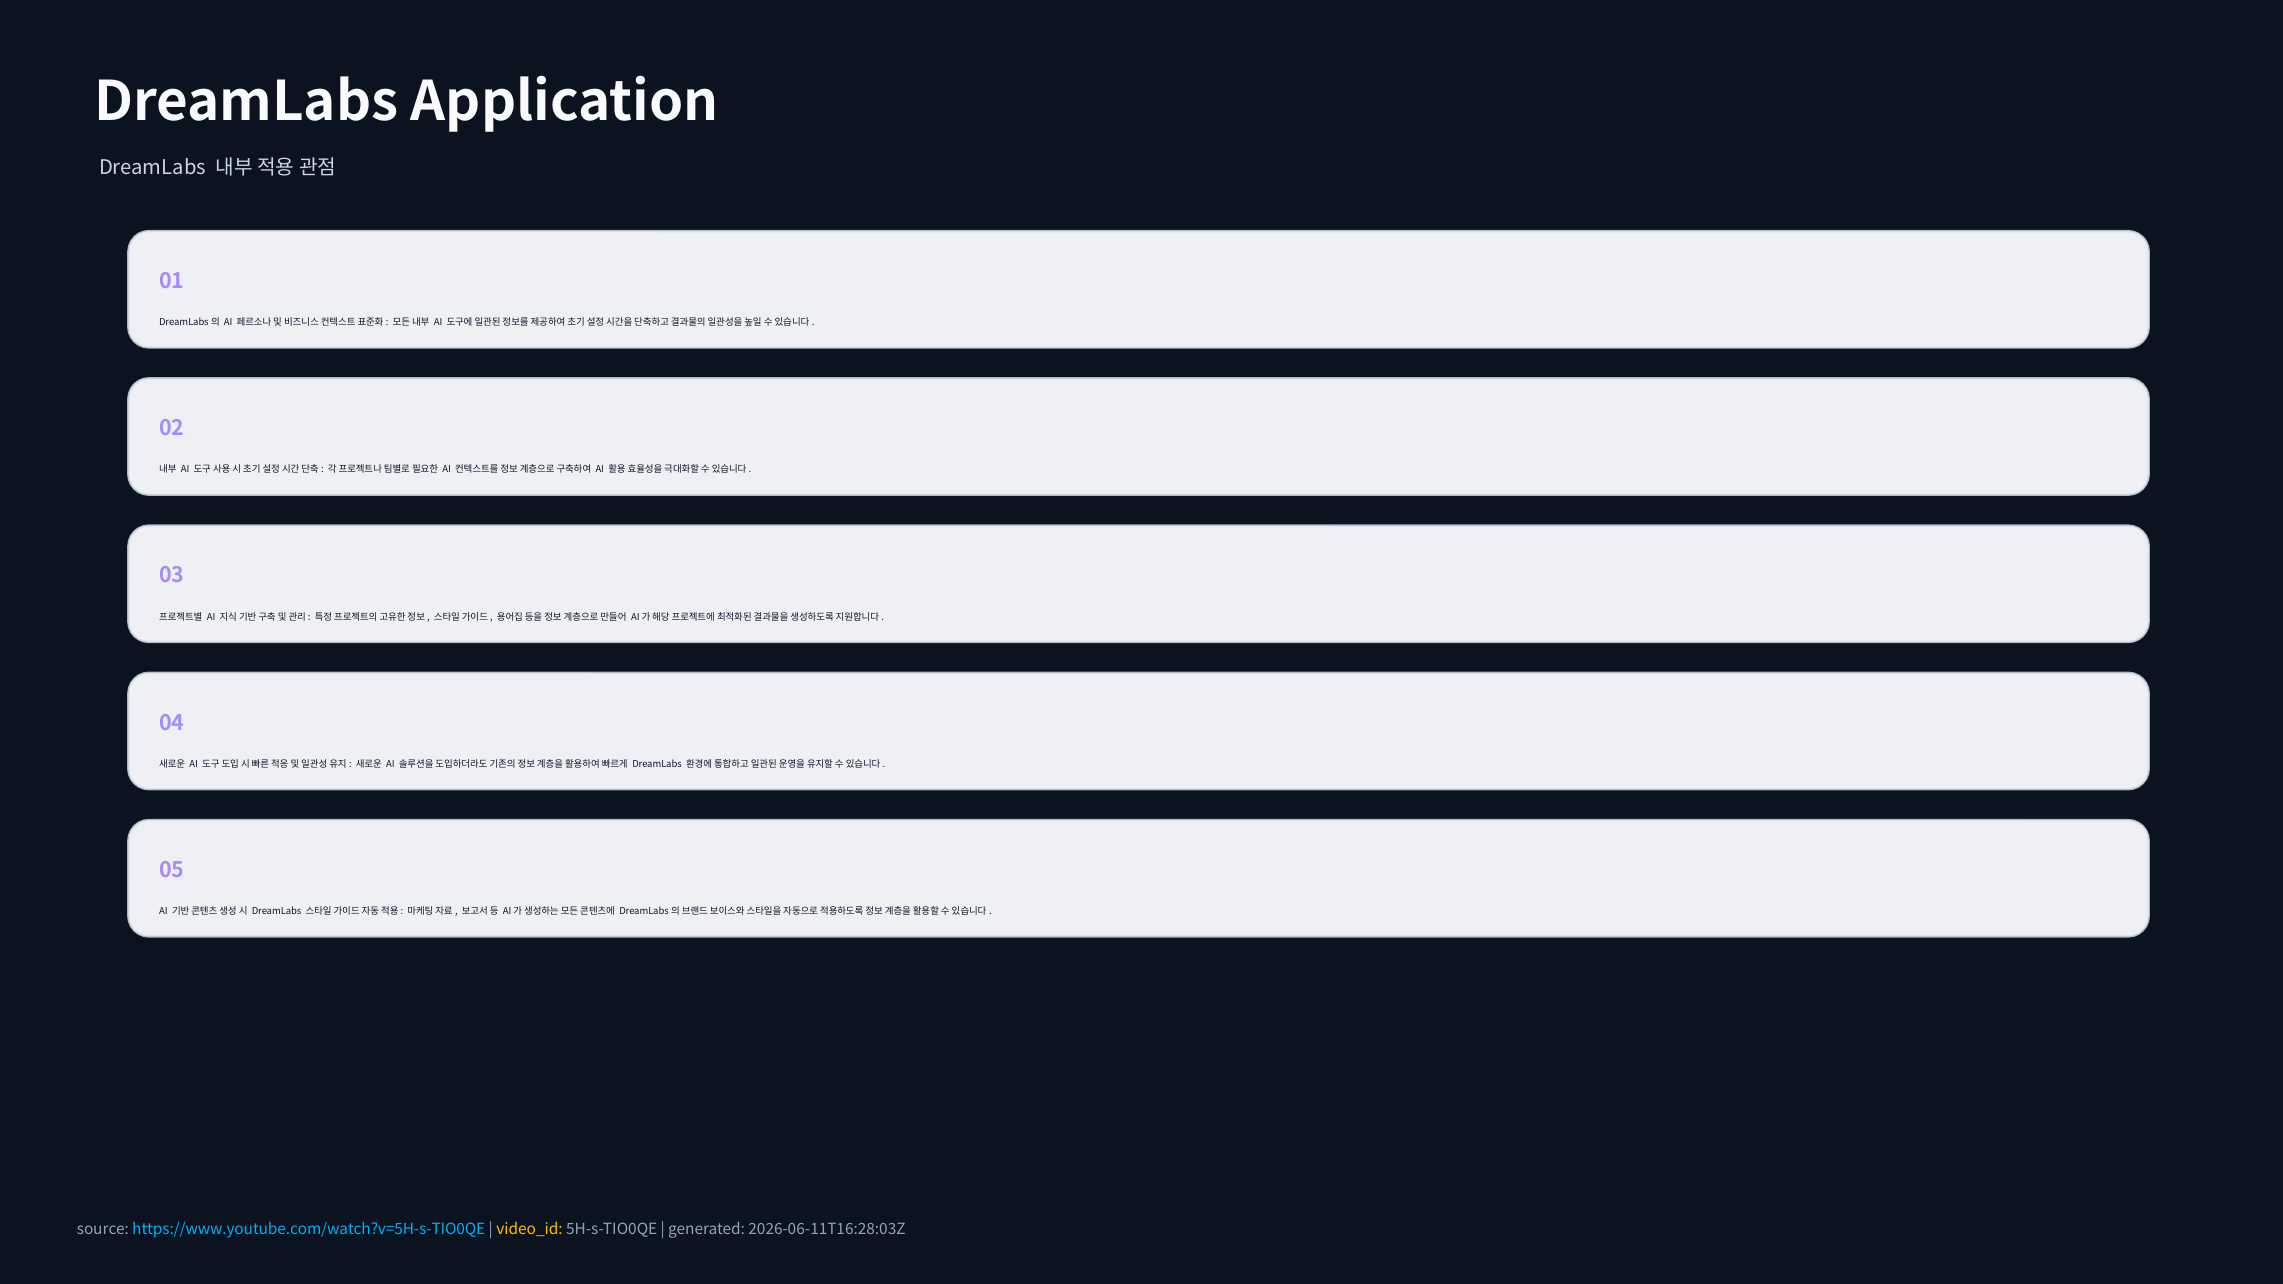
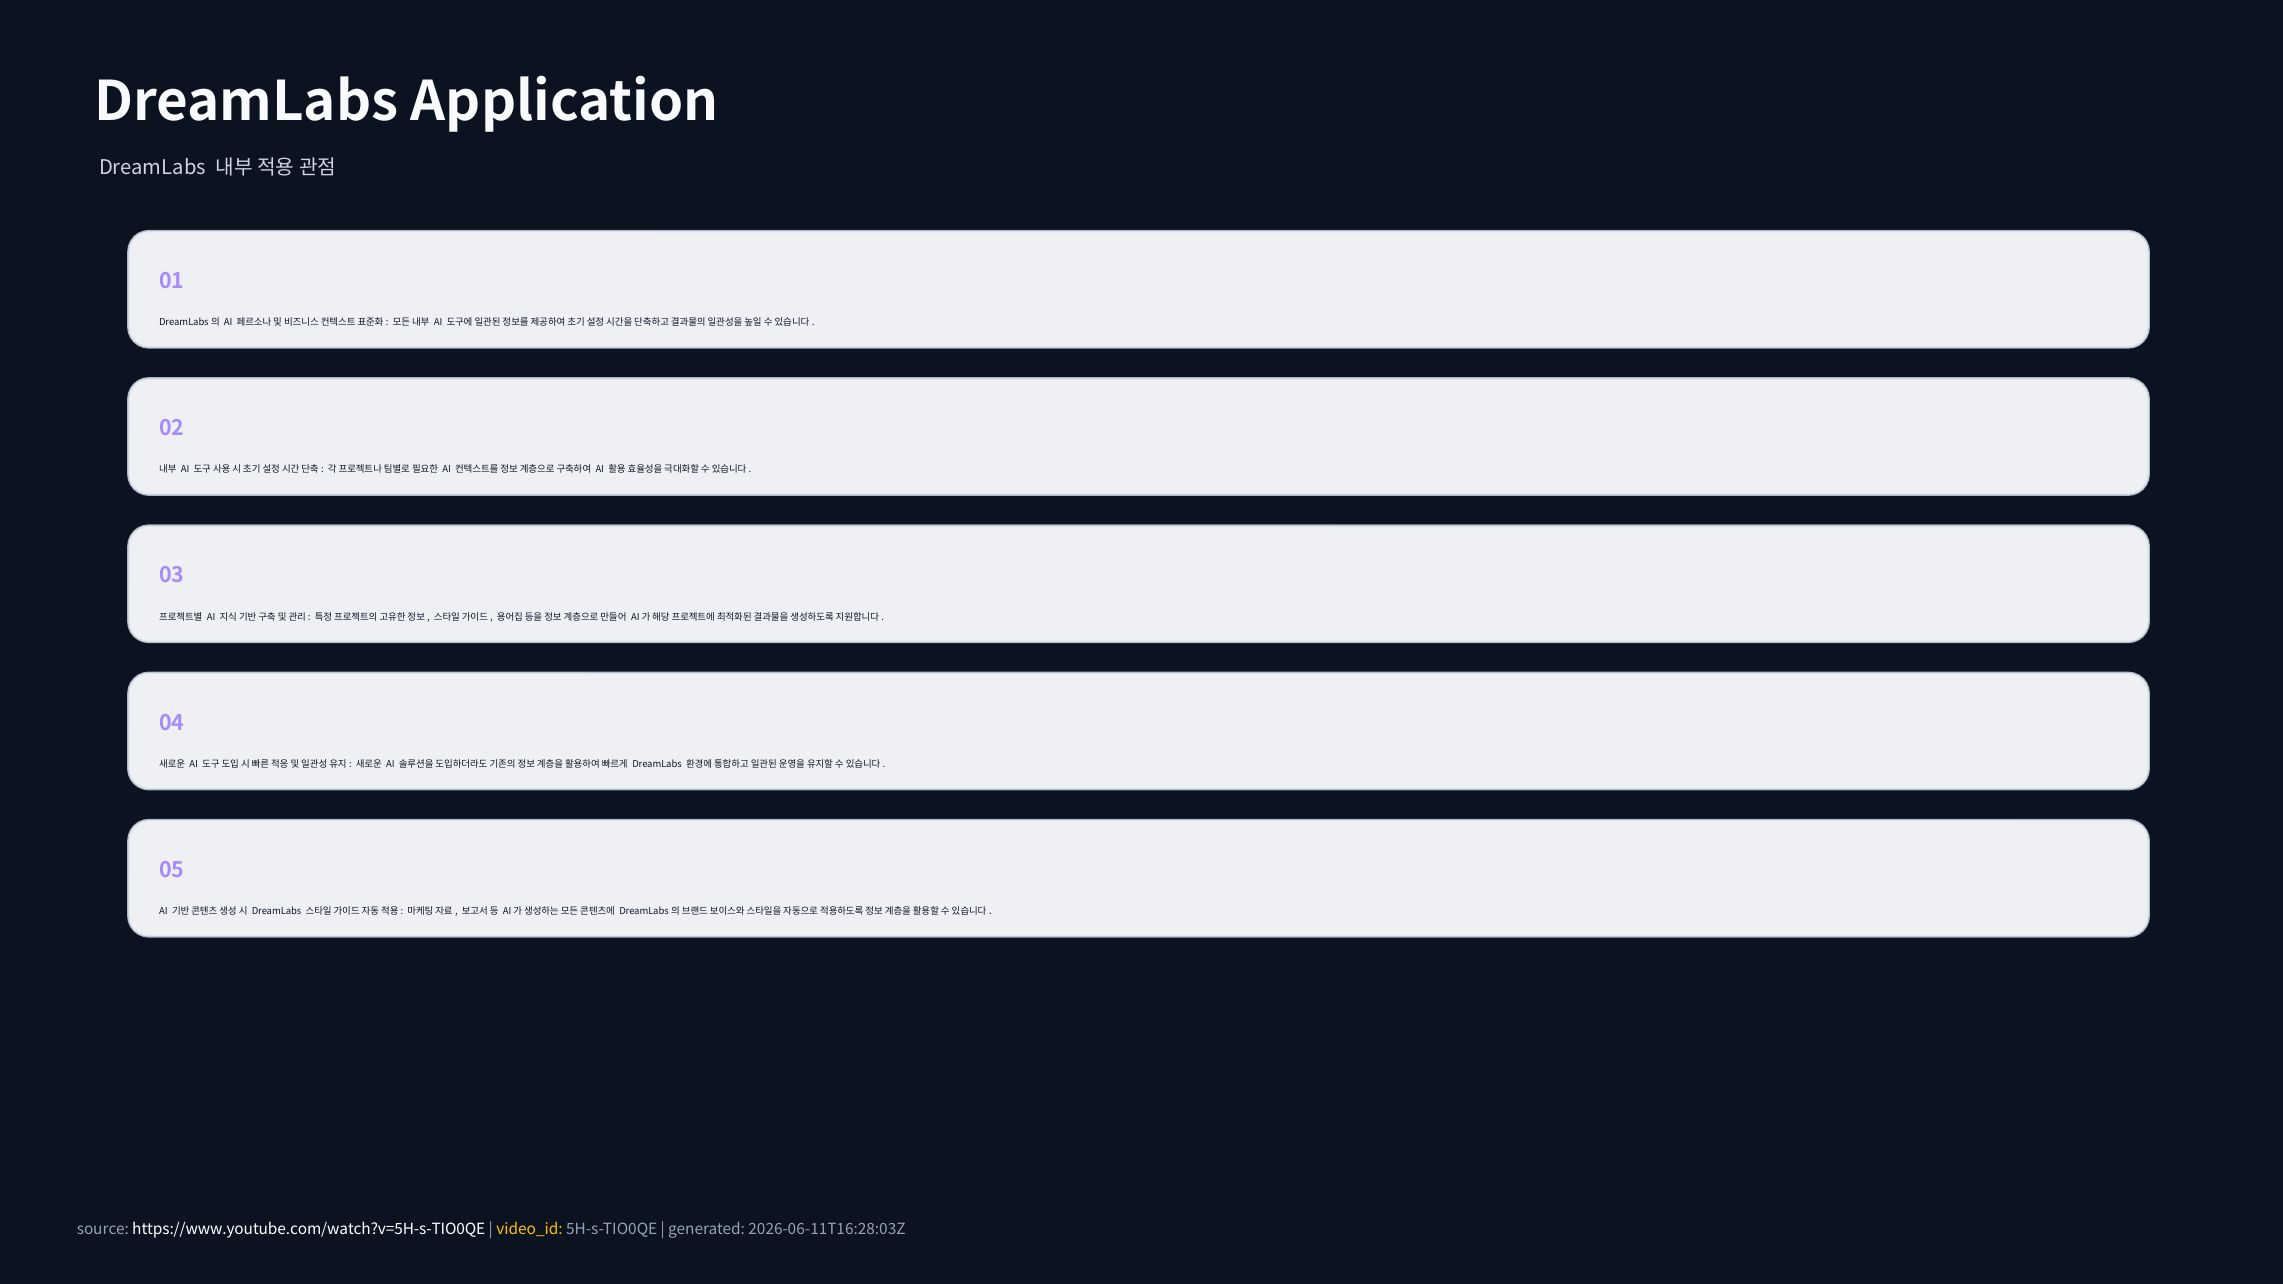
https://www.youtube.com/watch?v=5H-s-TIO0QE colour: light blue -> white (309, 1230)
